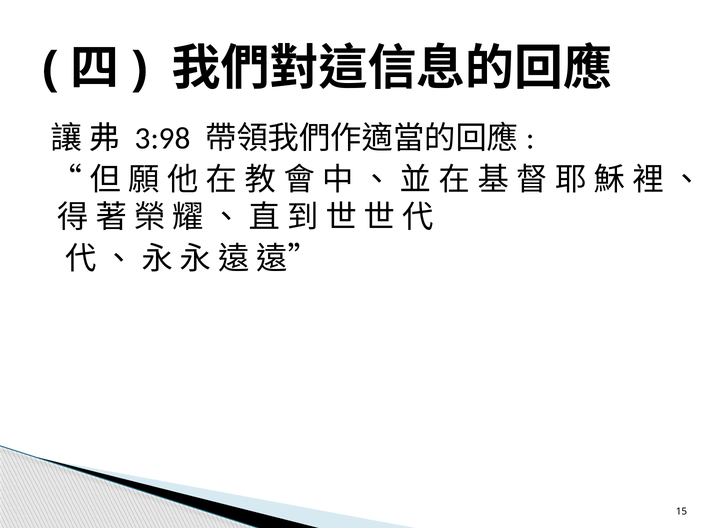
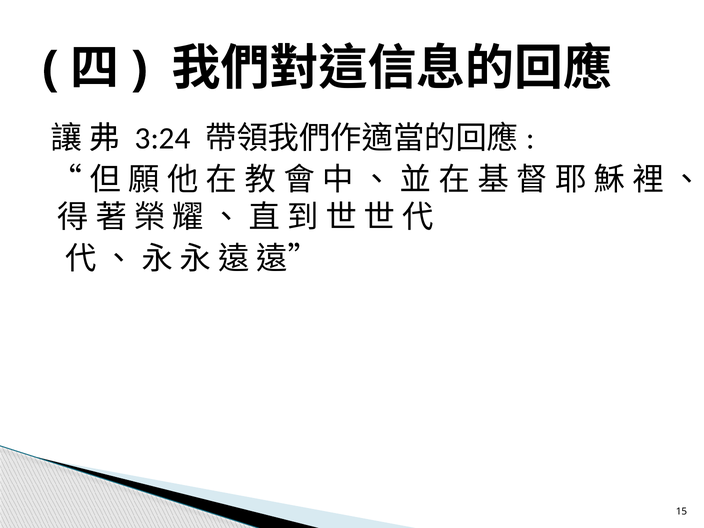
3:98: 3:98 -> 3:24 (163, 139)
